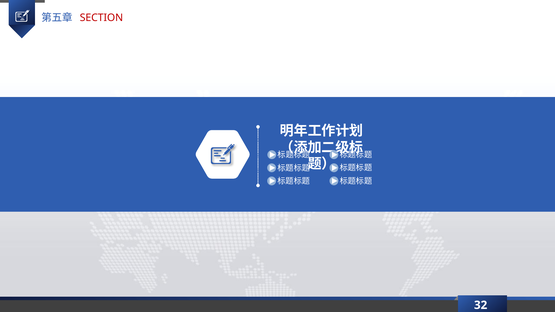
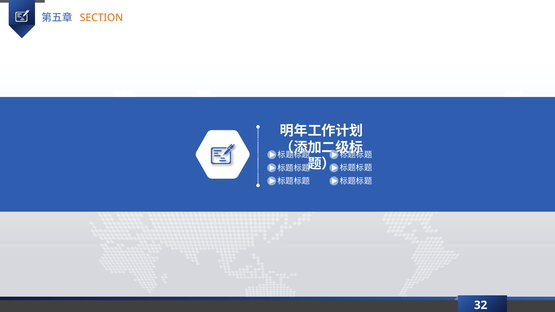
SECTION colour: red -> orange (101, 18)
